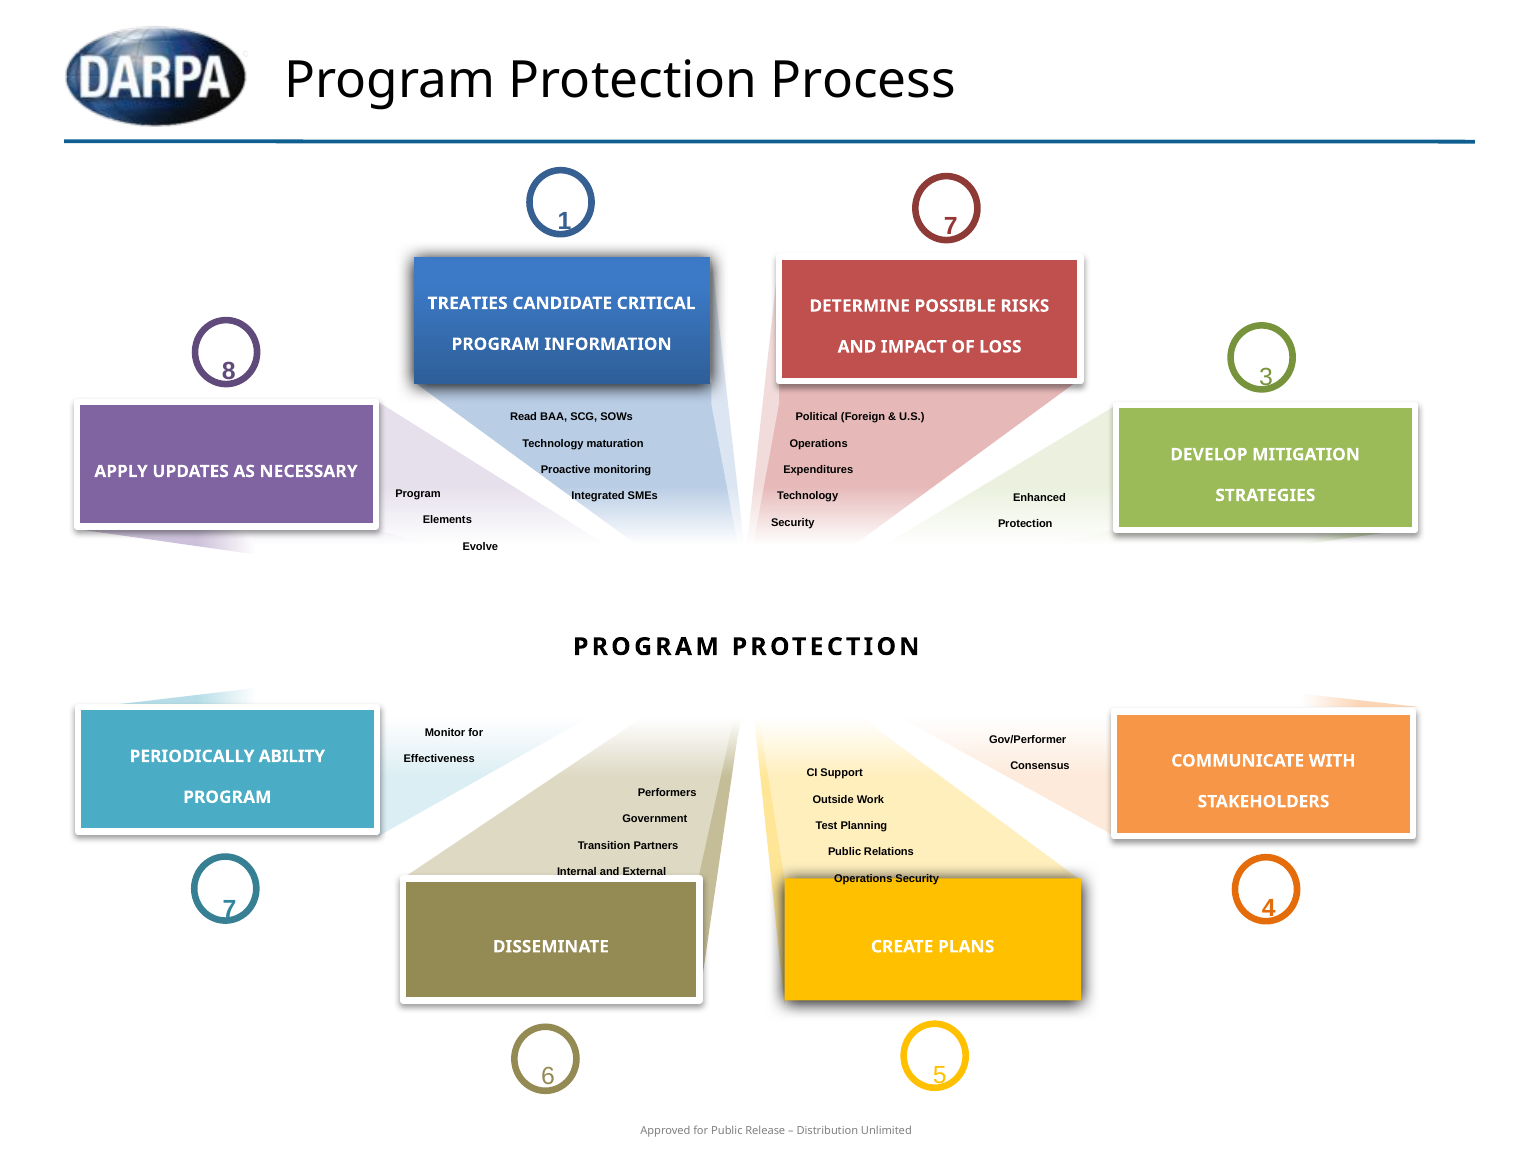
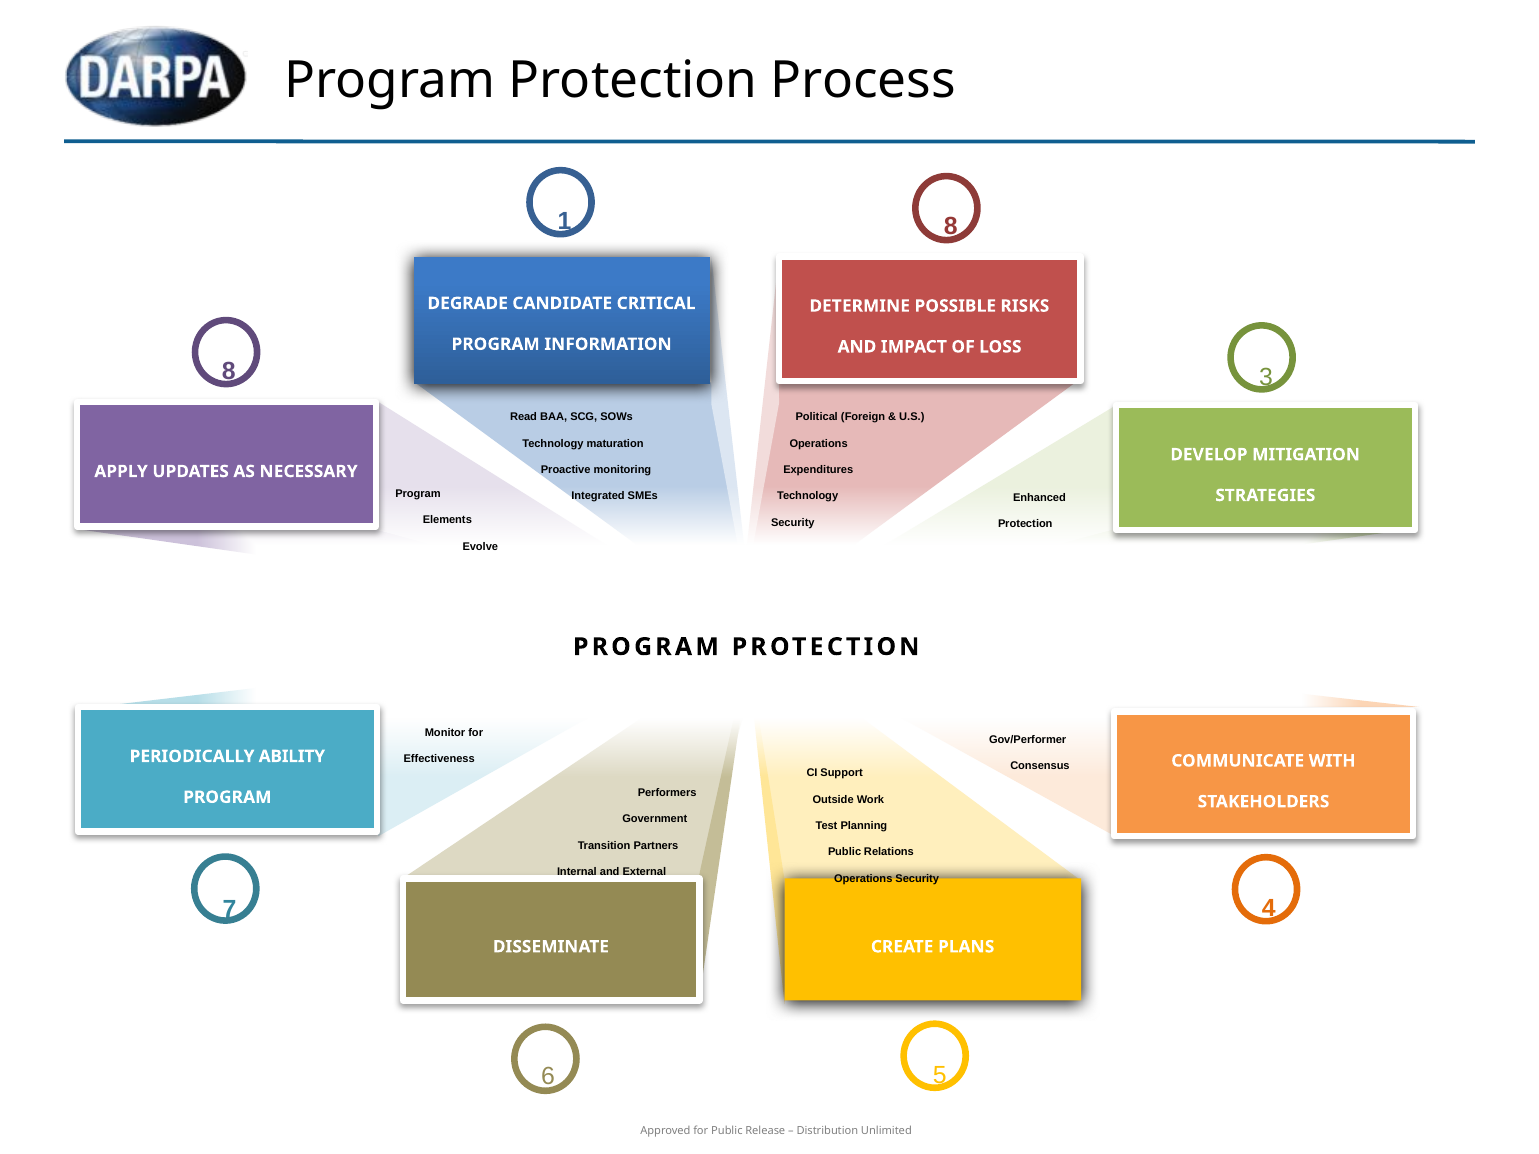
1 7: 7 -> 8 (951, 226)
TREATIES: TREATIES -> DEGRADE (468, 303)
